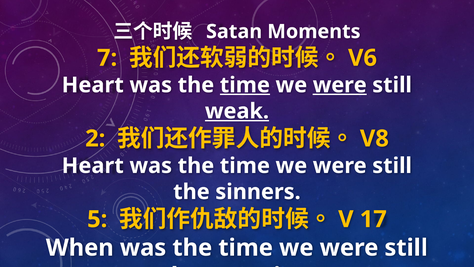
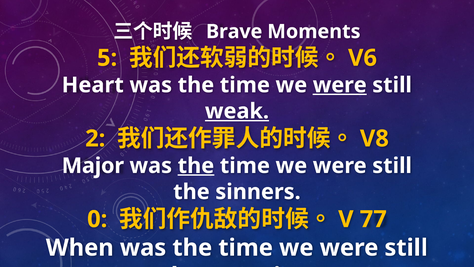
Satan: Satan -> Brave (234, 32)
7: 7 -> 5 (107, 58)
time underline: present -> none (245, 85)
Heart: Heart -> Major (93, 166)
the underline: none -> present (196, 166)
5: 5 -> 0 (97, 219)
17: 17 -> 77 (373, 219)
